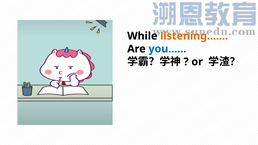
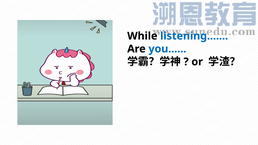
listening colour: orange -> blue (194, 36)
